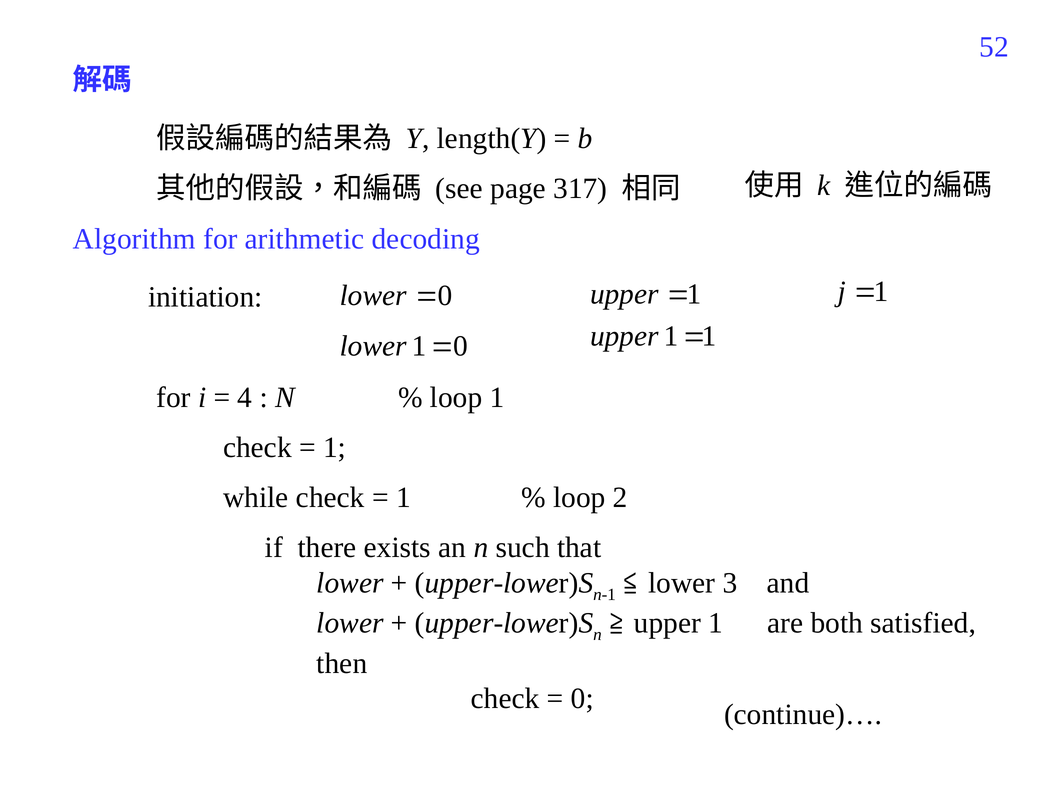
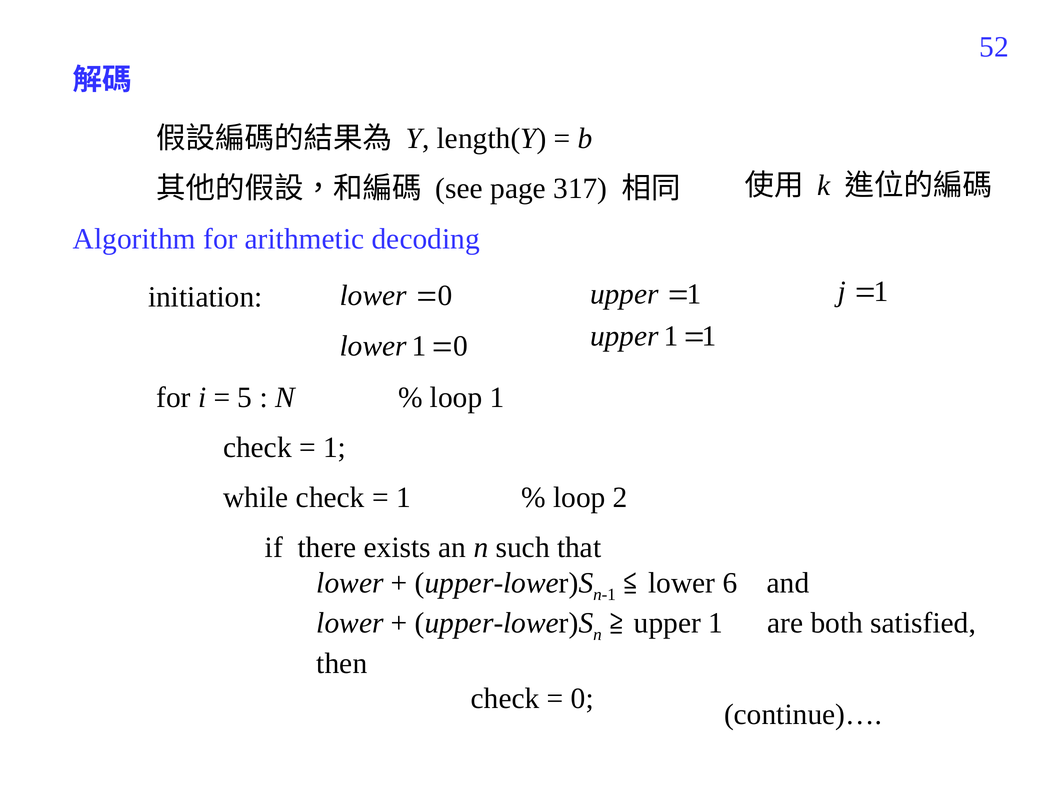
4: 4 -> 5 (245, 397)
3: 3 -> 6 (730, 583)
